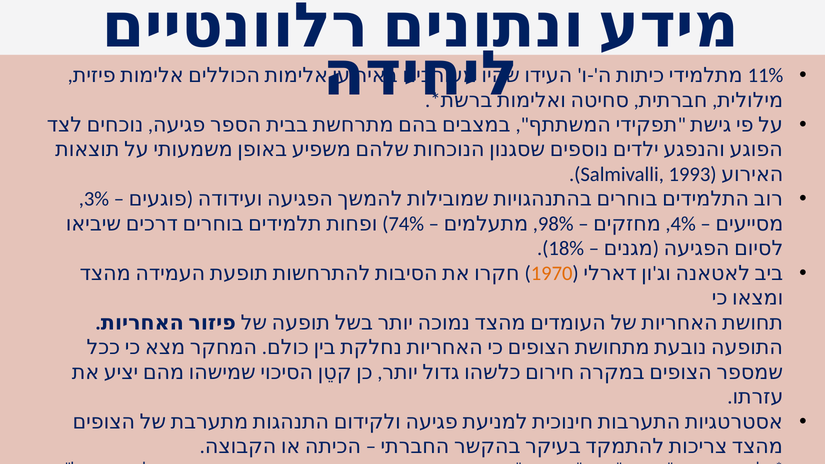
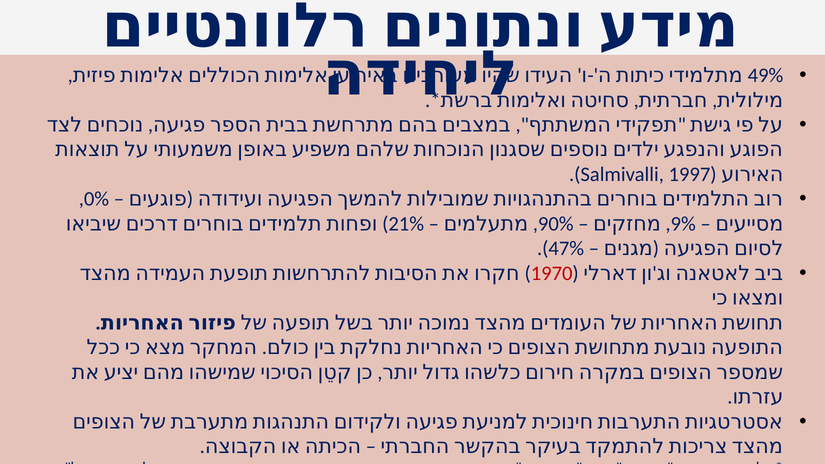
11%: 11% -> 49% (766, 75)
1993: 1993 -> 1997 (689, 174)
3%: 3% -> 0% (97, 199)
74%: 74% -> 21% (406, 224)
98%: 98% -> 90% (556, 224)
4%: 4% -> 9% (683, 224)
18%: 18% -> 47% (566, 249)
1970 colour: orange -> red (552, 273)
